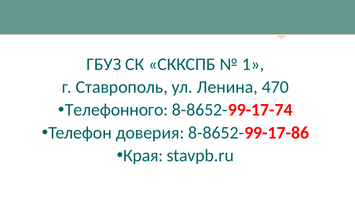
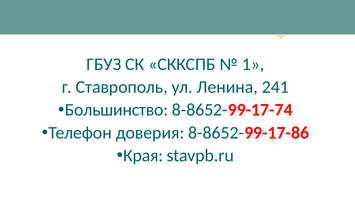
470: 470 -> 241 (275, 87)
Телефонного: Телефонного -> Большинство (116, 110)
